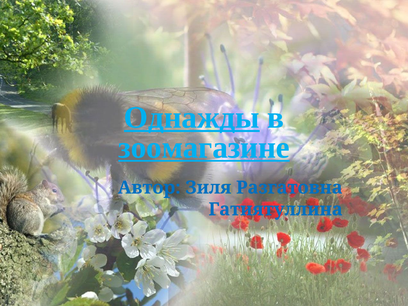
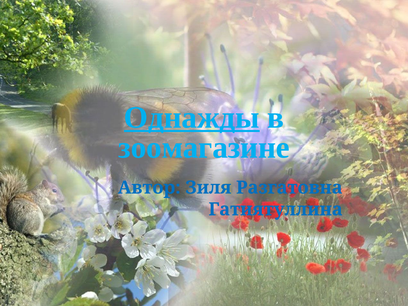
зоомагазине underline: present -> none (204, 147)
